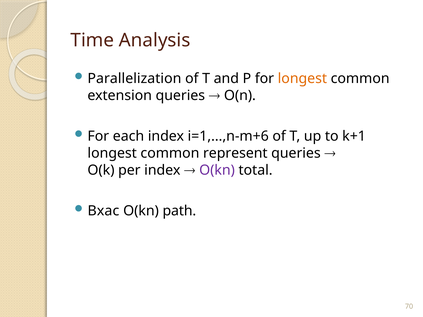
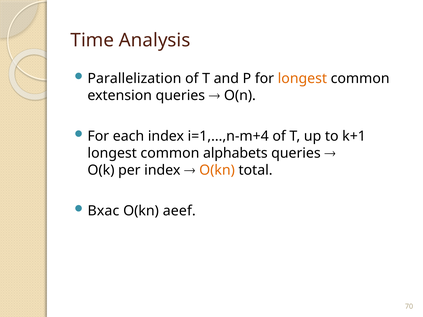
i=1,...,n-m+6: i=1,...,n-m+6 -> i=1,...,n-m+4 (228, 136)
represent: represent -> alphabets (235, 153)
O(kn colour: purple -> orange (217, 170)
path: path -> aeef (179, 211)
